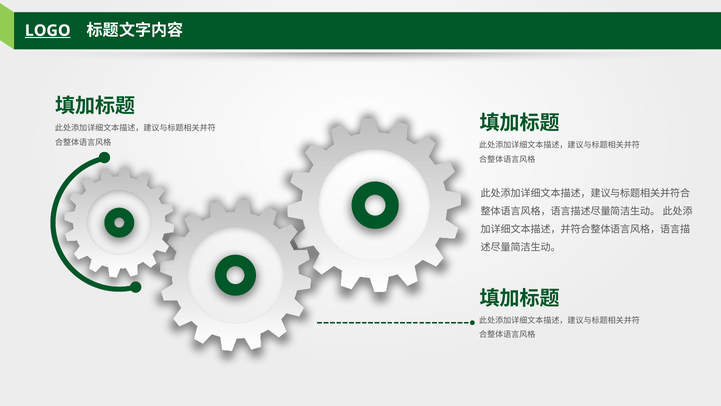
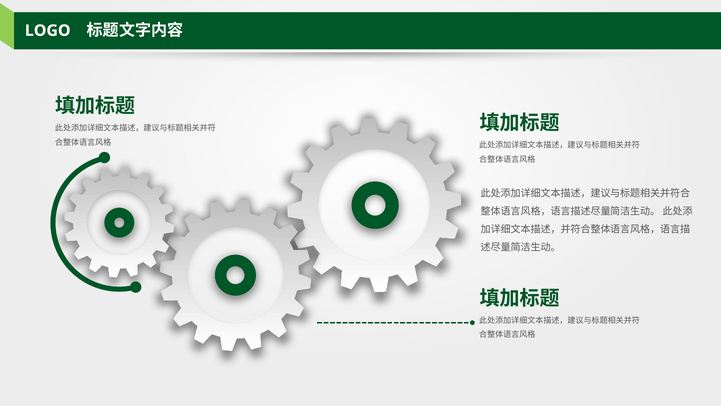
LOGO underline: present -> none (48, 31)
